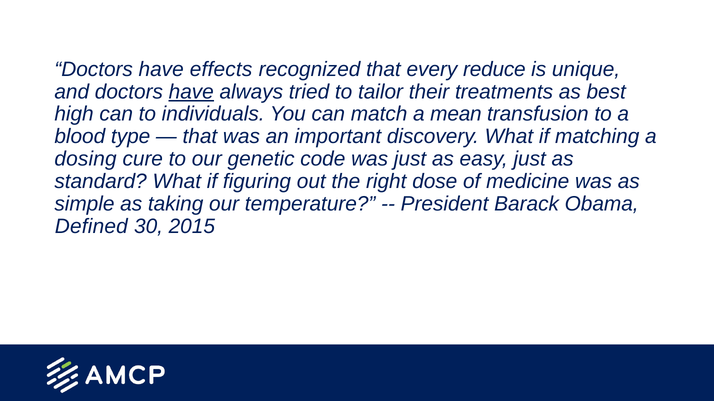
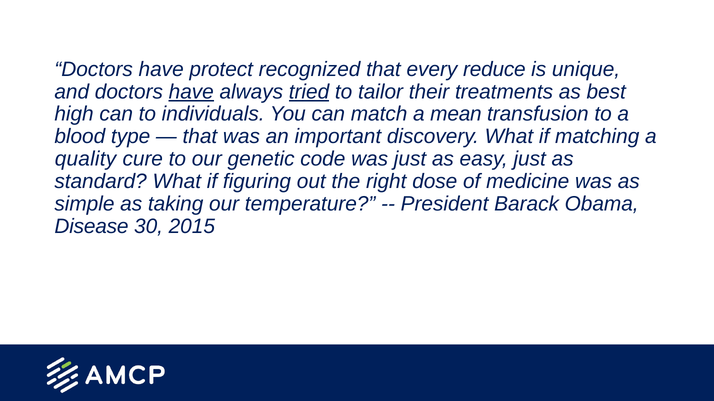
effects: effects -> protect (221, 69)
tried underline: none -> present (309, 92)
dosing: dosing -> quality (86, 159)
Defined: Defined -> Disease (91, 227)
